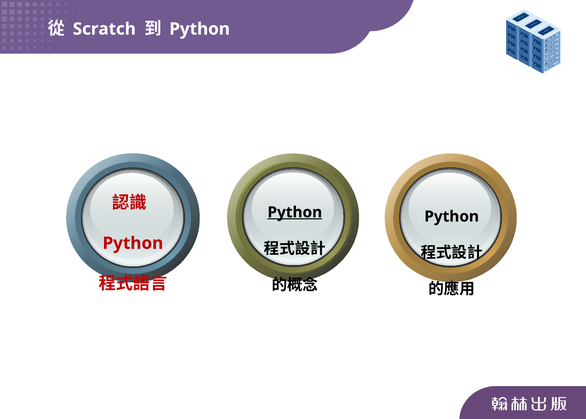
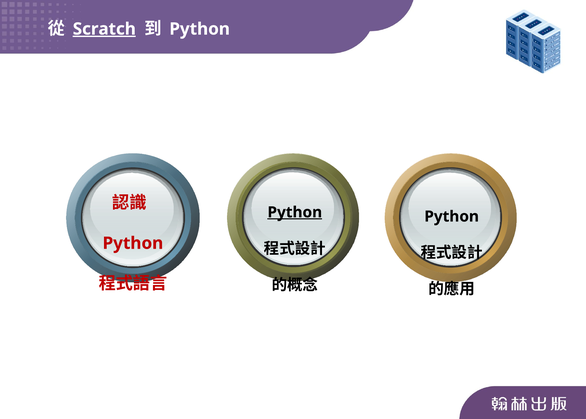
Scratch underline: none -> present (104, 29)
